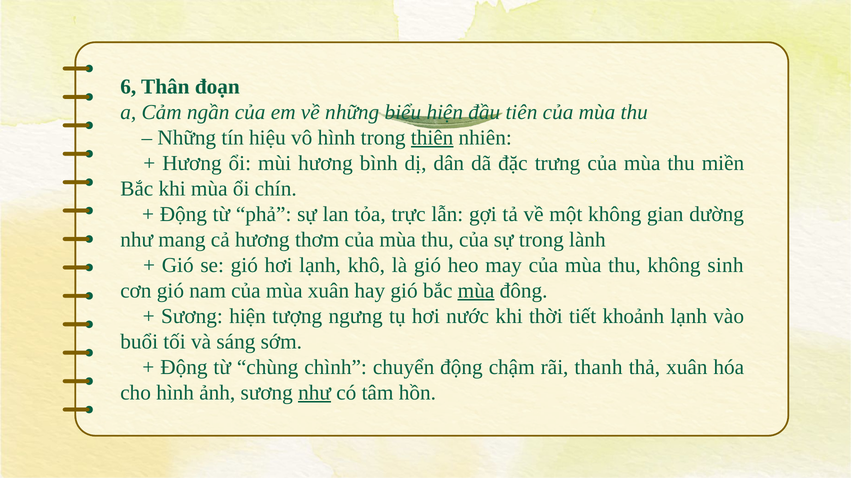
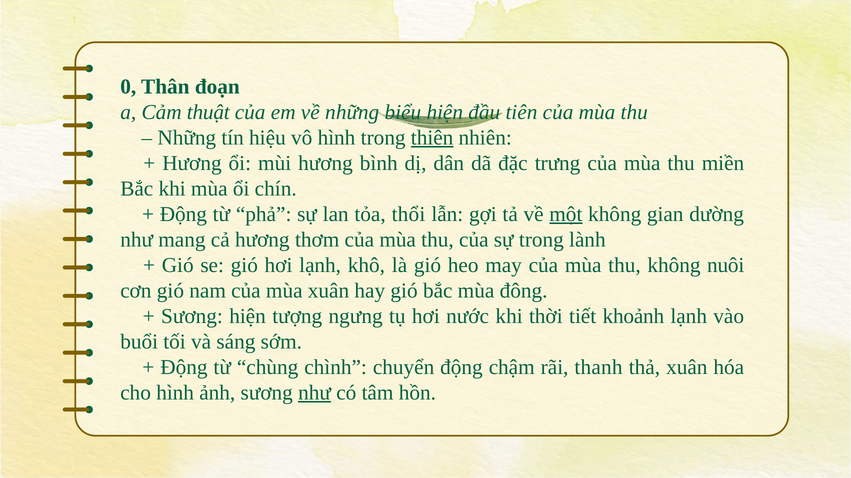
6: 6 -> 0 (128, 87)
ngần: ngần -> thuật (208, 112)
trực: trực -> thổi (408, 215)
một underline: none -> present (566, 215)
sinh: sinh -> nuôi (726, 266)
mùa underline: present -> none (476, 291)
